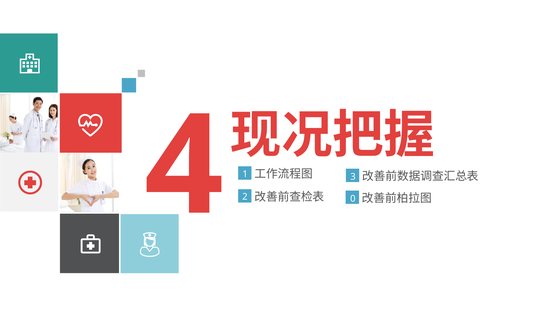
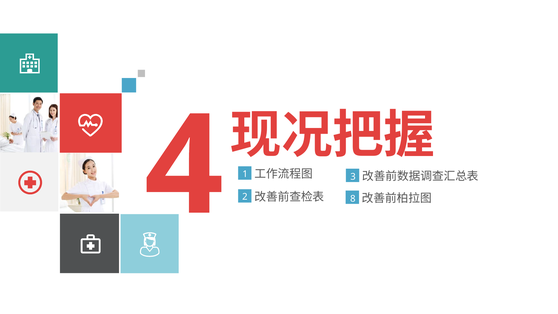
0: 0 -> 8 (353, 199)
